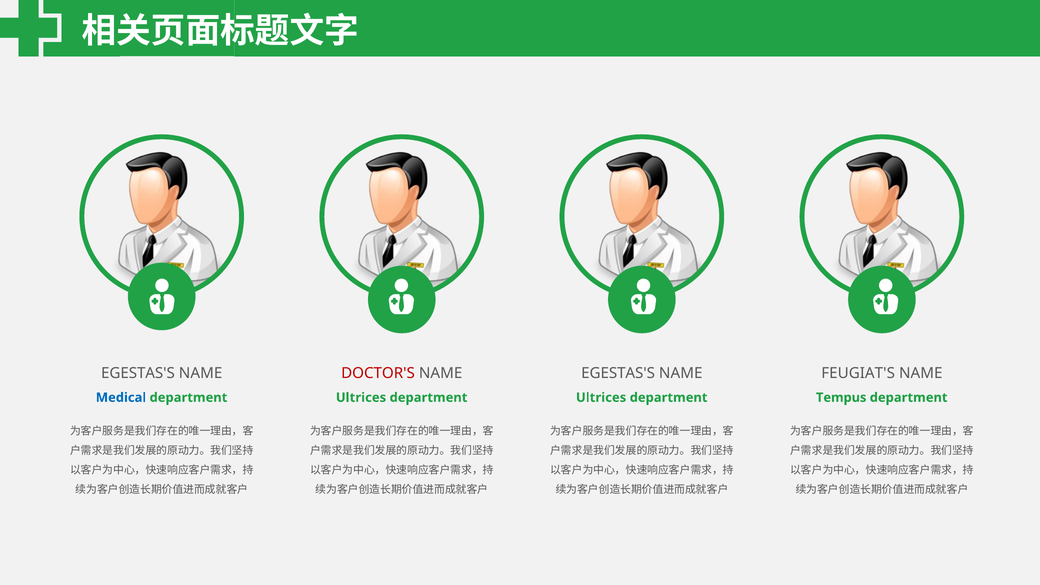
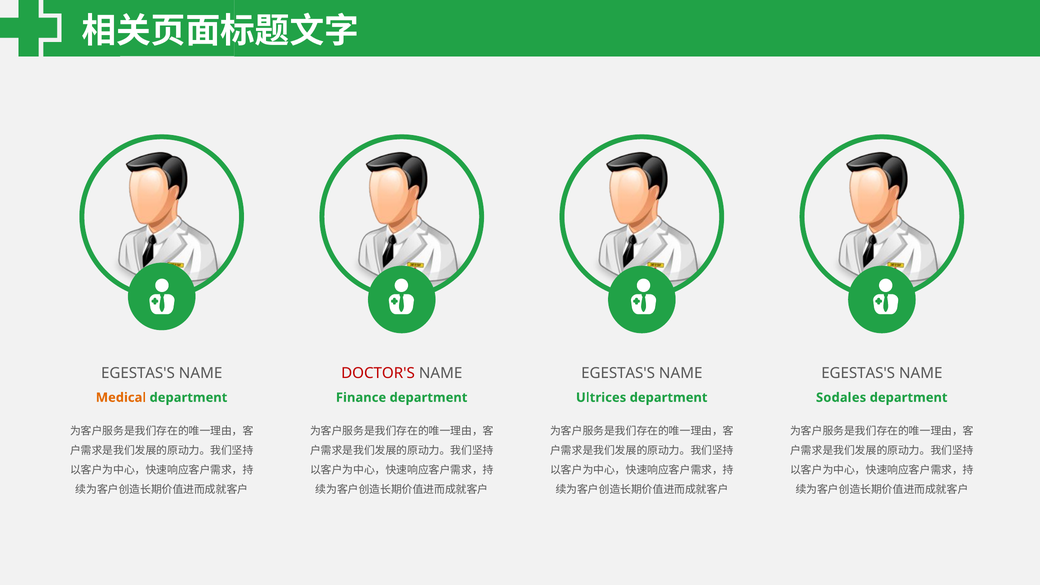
FEUGIAT'S: FEUGIAT'S -> EGESTAS'S (858, 373)
Medical colour: blue -> orange (121, 398)
Ultrices: Ultrices -> Finance (361, 398)
Tempus: Tempus -> Sodales (841, 398)
